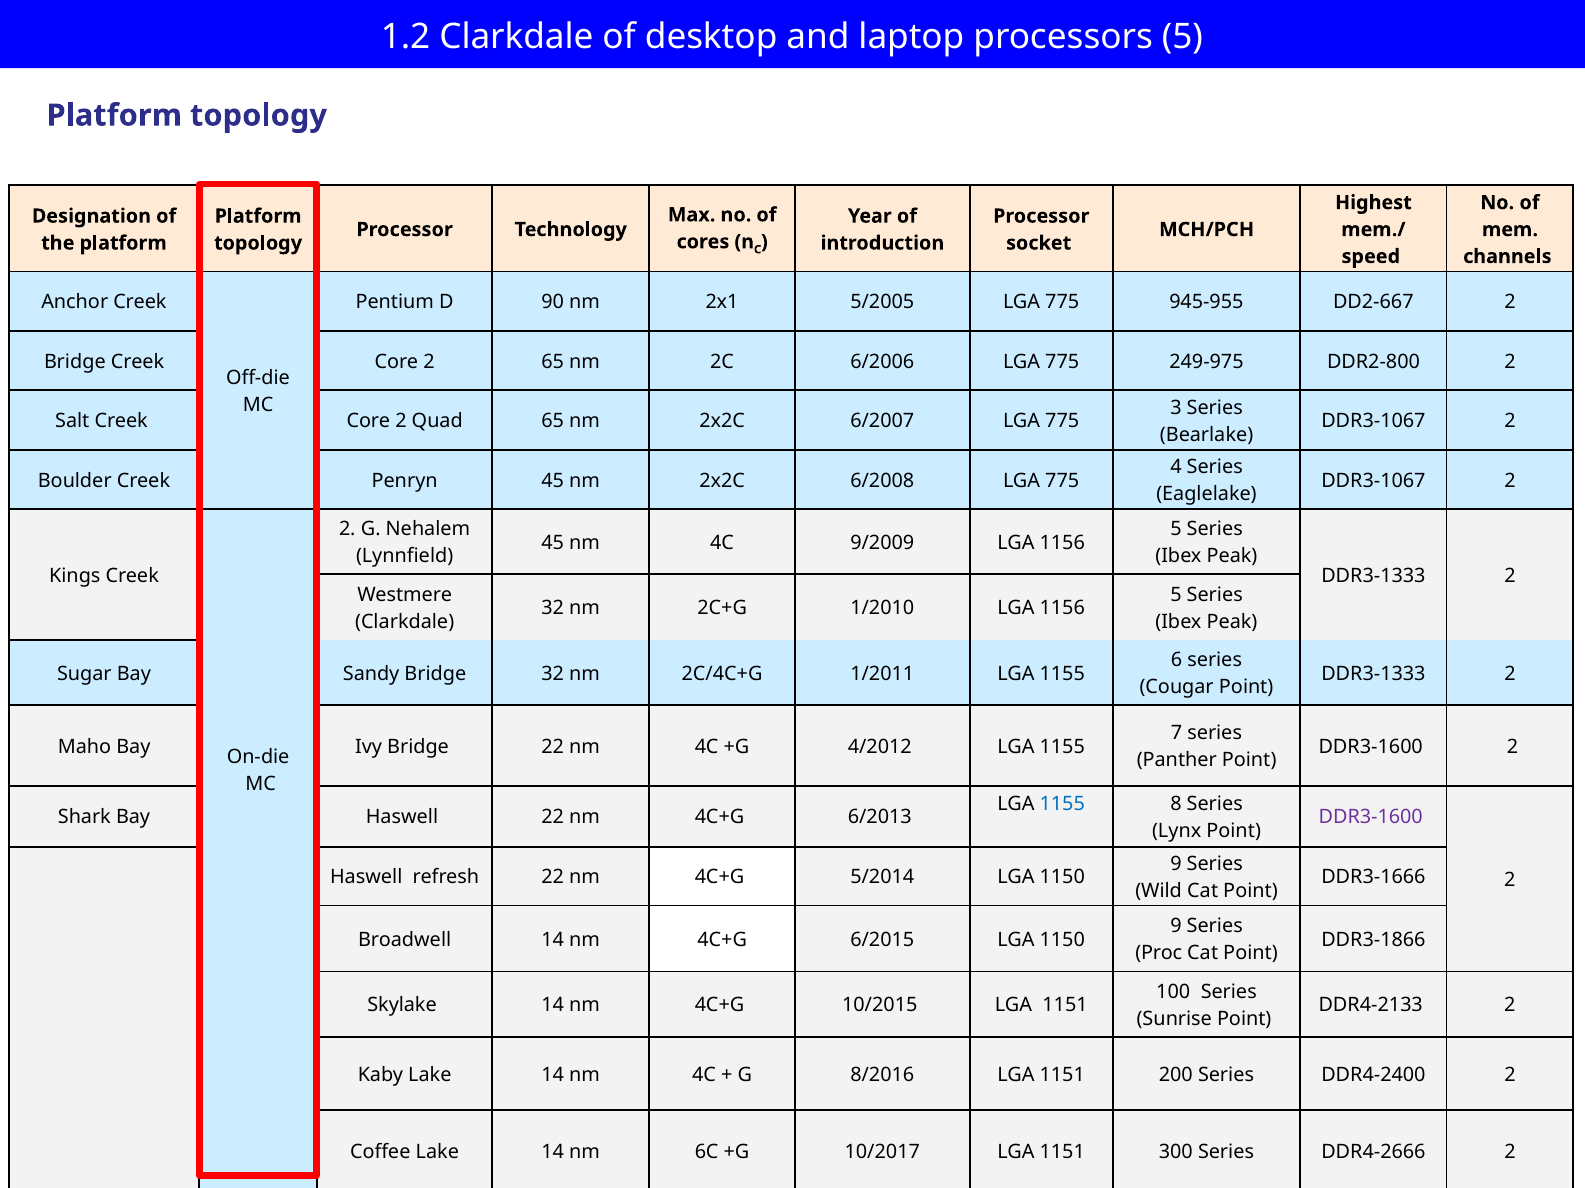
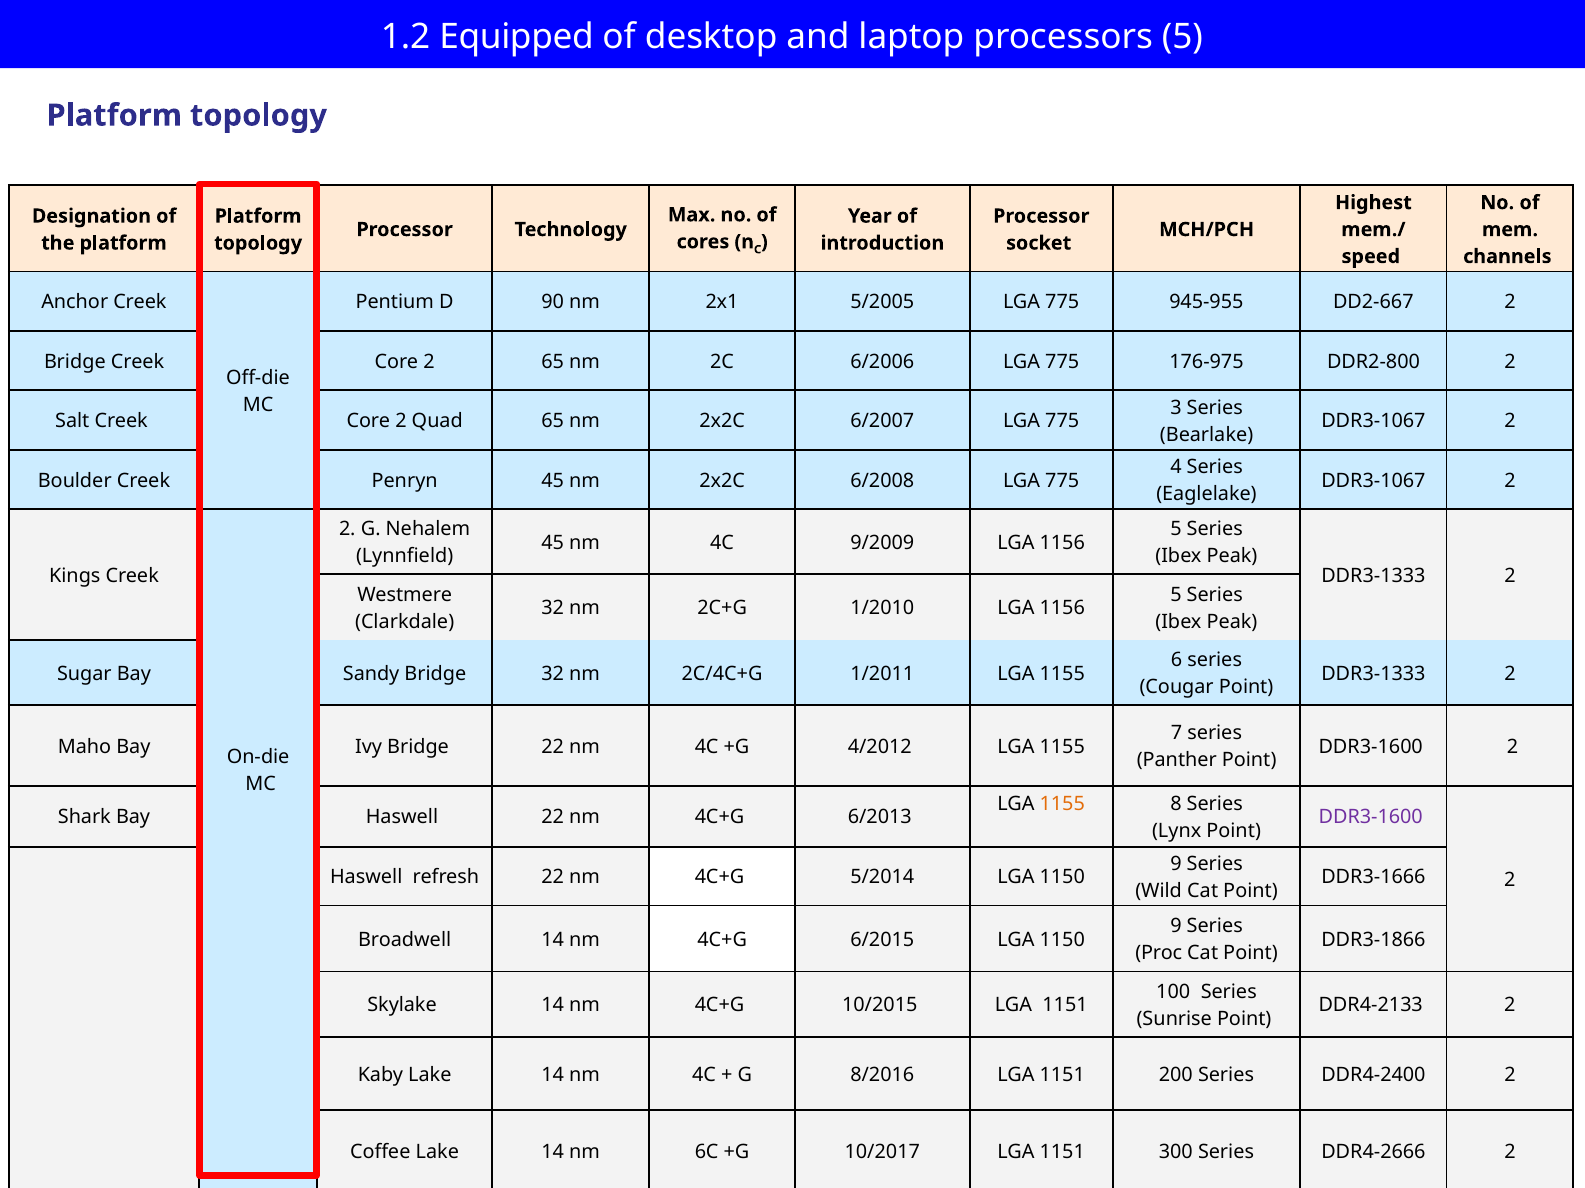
1.2 Clarkdale: Clarkdale -> Equipped (517, 36)
249-975: 249-975 -> 176-975 (1206, 362)
1155 colour: blue -> orange (1062, 804)
